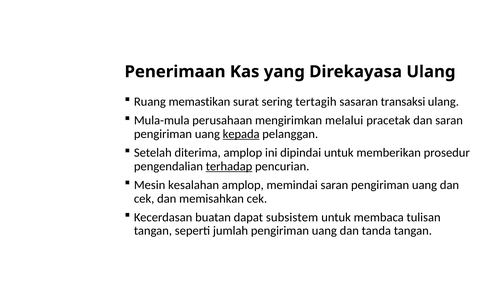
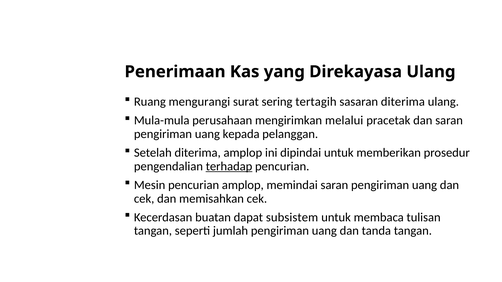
memastikan: memastikan -> mengurangi (199, 102)
sasaran transaksi: transaksi -> diterima (403, 102)
kepada underline: present -> none (241, 134)
Mesin kesalahan: kesalahan -> pencurian (194, 185)
